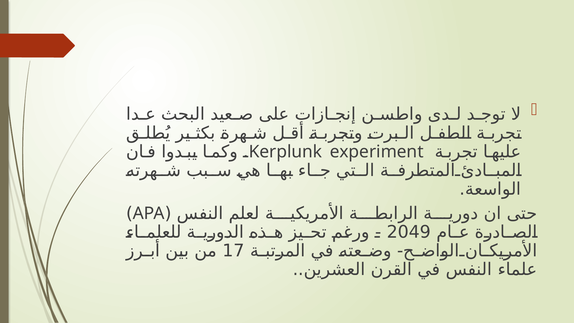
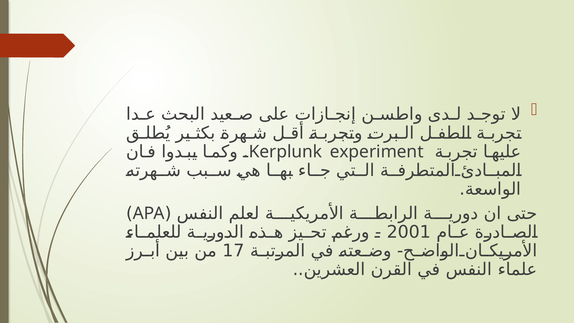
2049: 2049 -> 2001 (409, 232)
